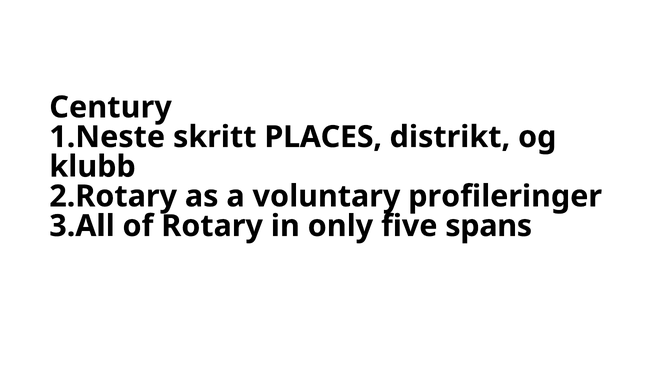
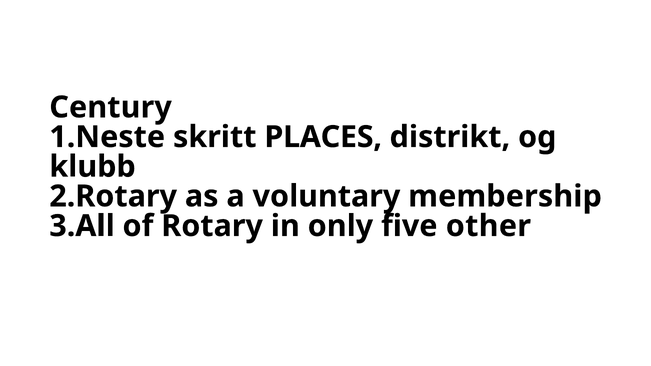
profileringer: profileringer -> membership (505, 196)
spans: spans -> other (488, 226)
